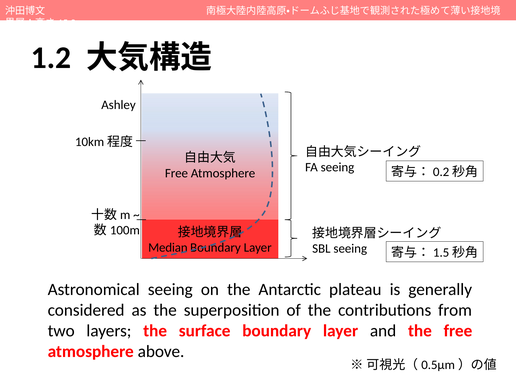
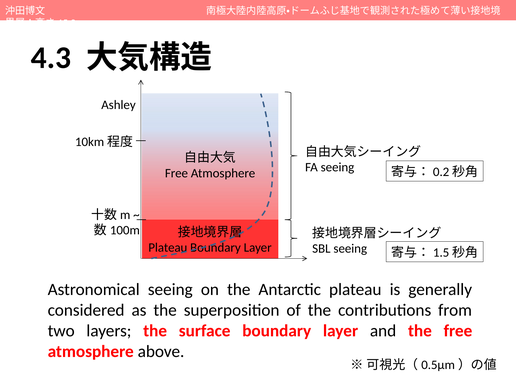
1.2: 1.2 -> 4.3 (51, 58)
Median: Median -> Plateau (168, 248)
